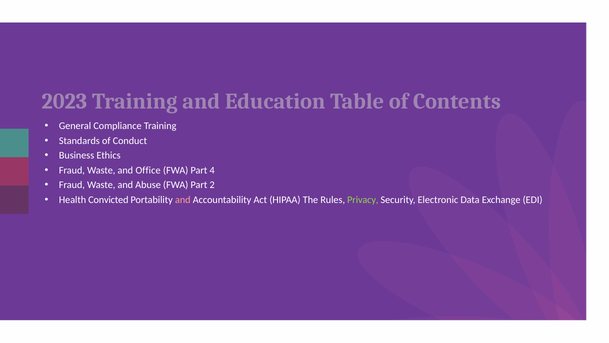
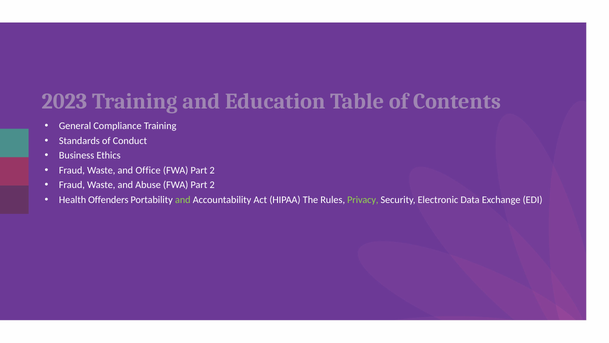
4: 4 -> 2 (212, 170)
Convicted: Convicted -> Offenders (108, 200)
and colour: pink -> light green (183, 200)
